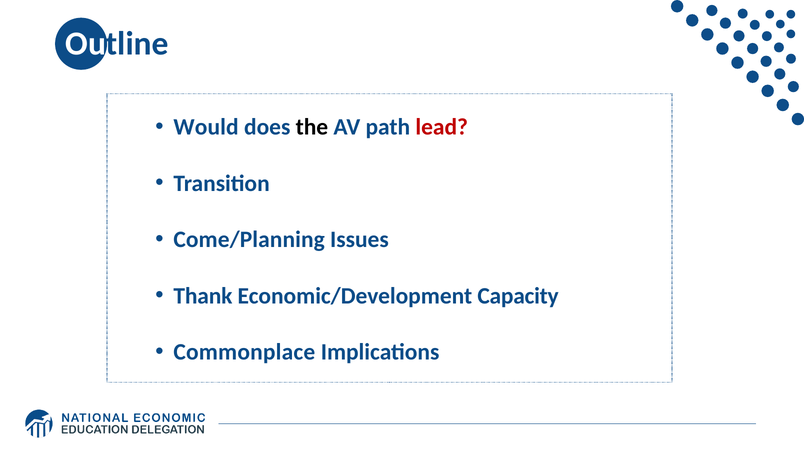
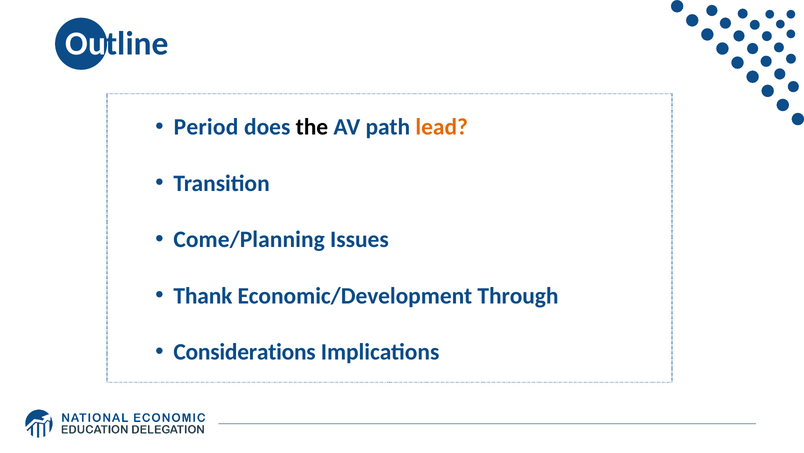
Would: Would -> Period (206, 127)
lead colour: red -> orange (442, 127)
Capacity: Capacity -> Through (518, 295)
Commonplace: Commonplace -> Considerations (245, 352)
